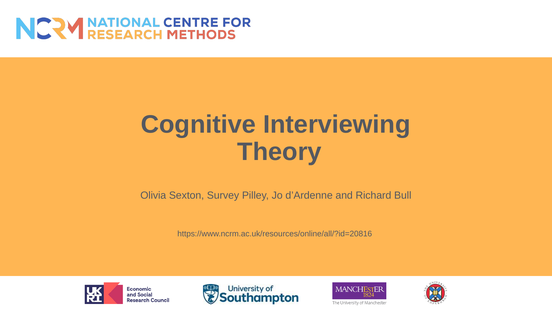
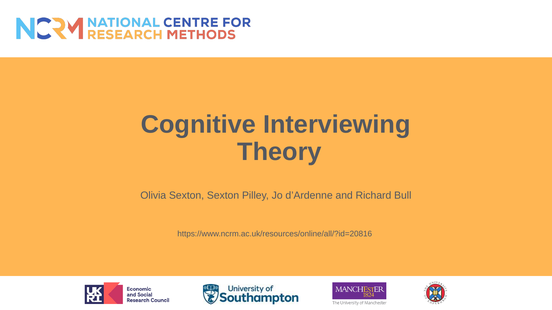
Sexton Survey: Survey -> Sexton (223, 196)
